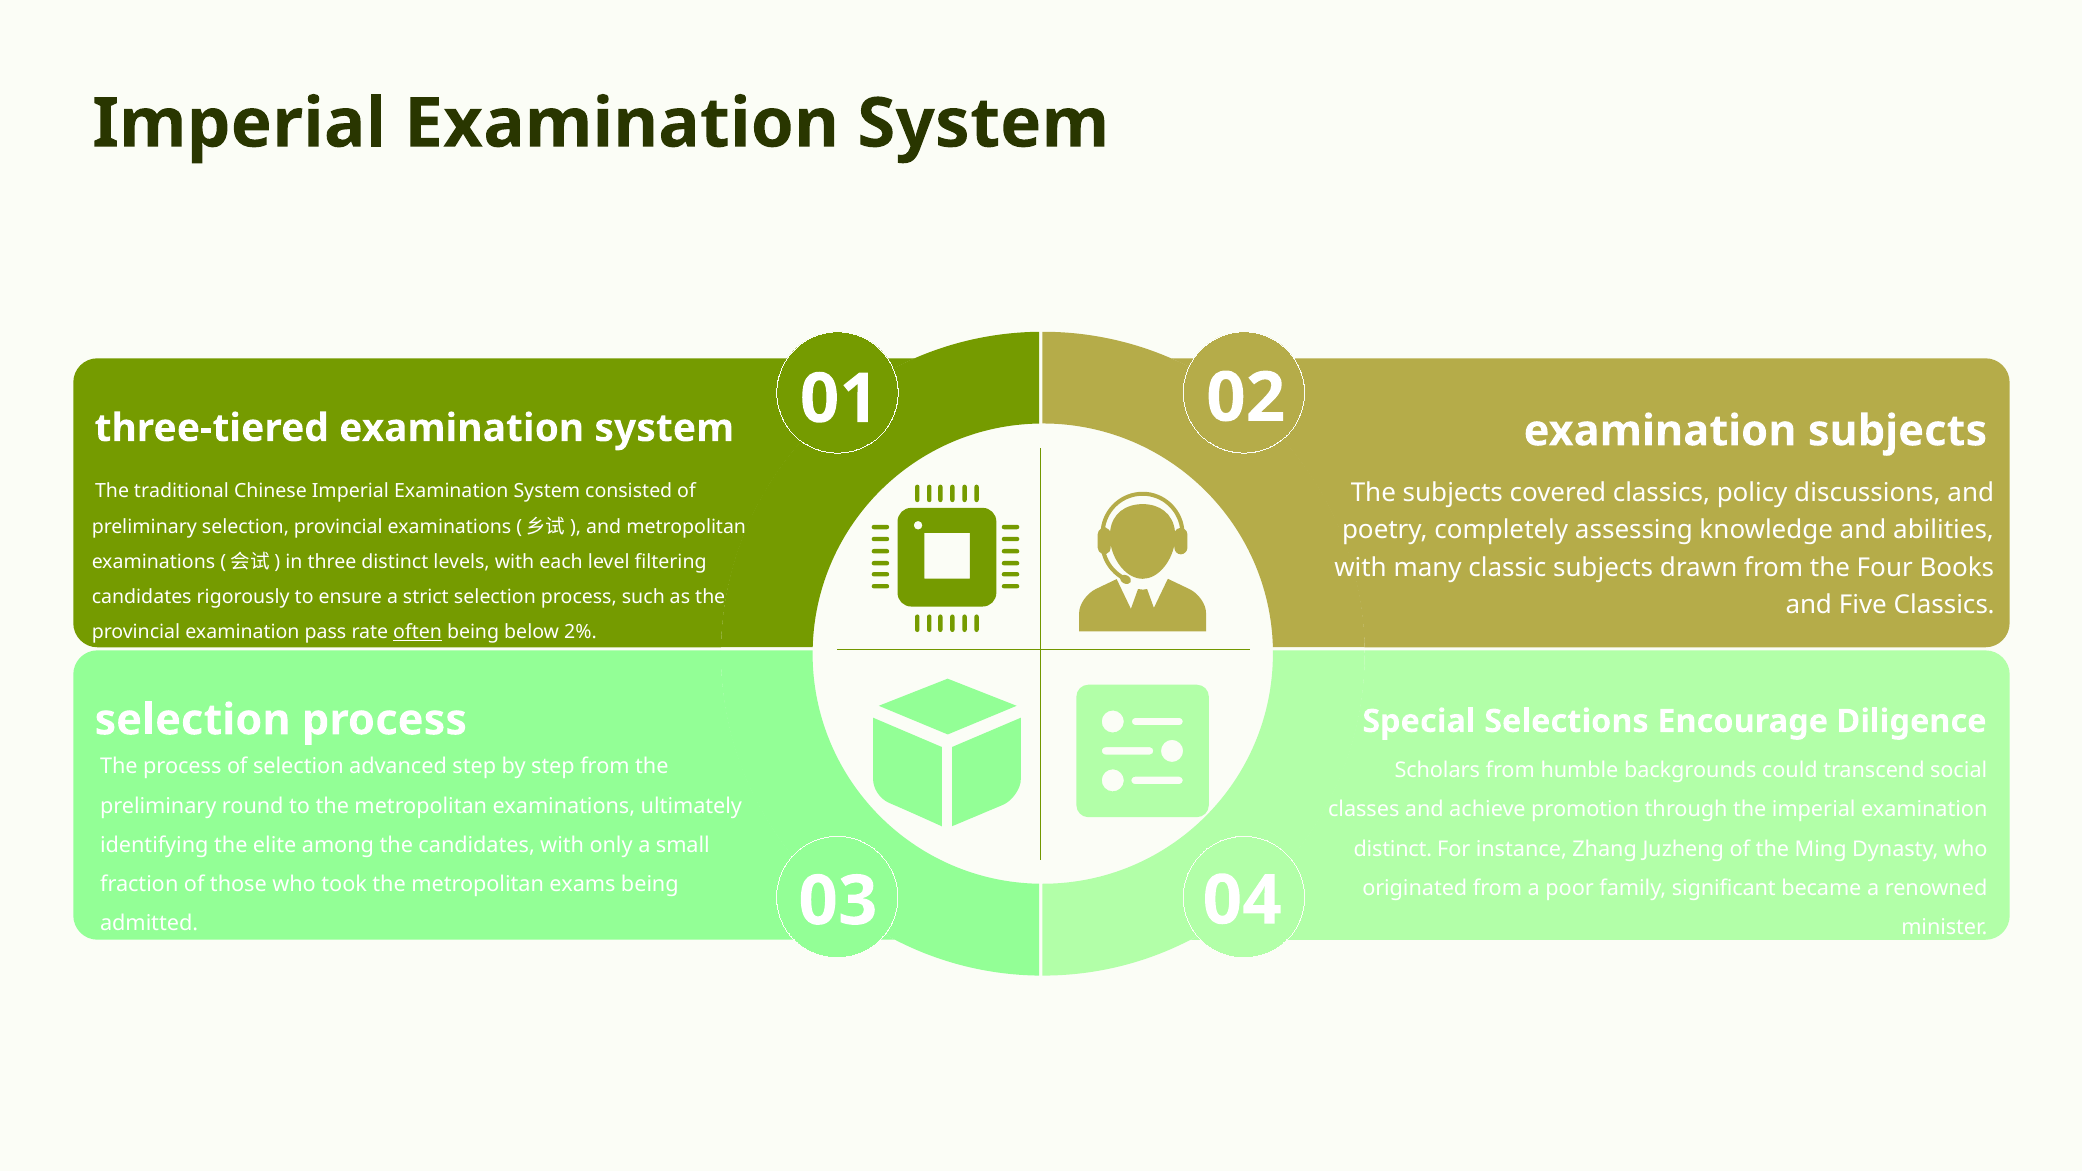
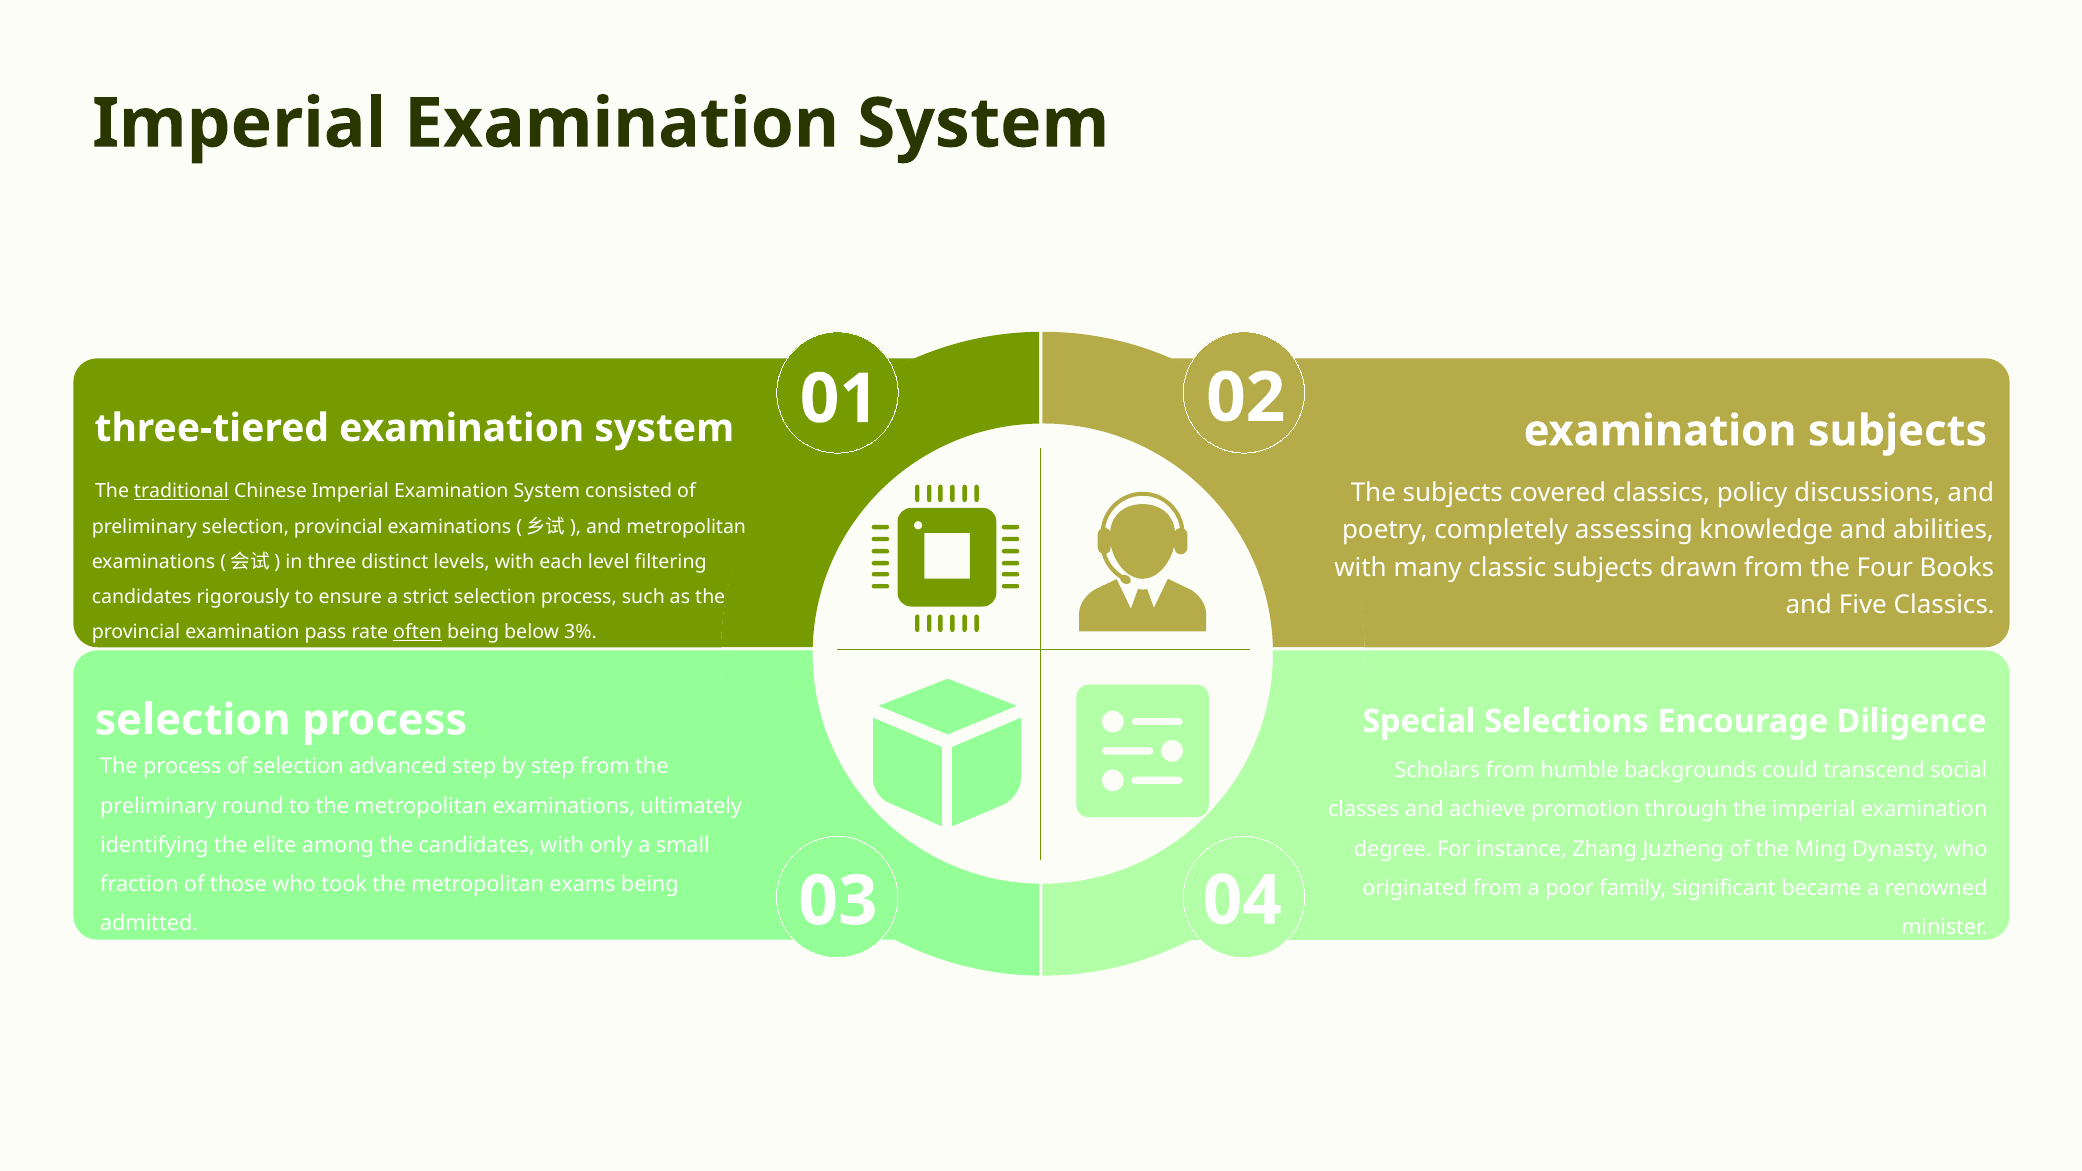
traditional underline: none -> present (181, 491)
2%: 2% -> 3% (580, 632)
distinct: distinct -> degree (1393, 849)
